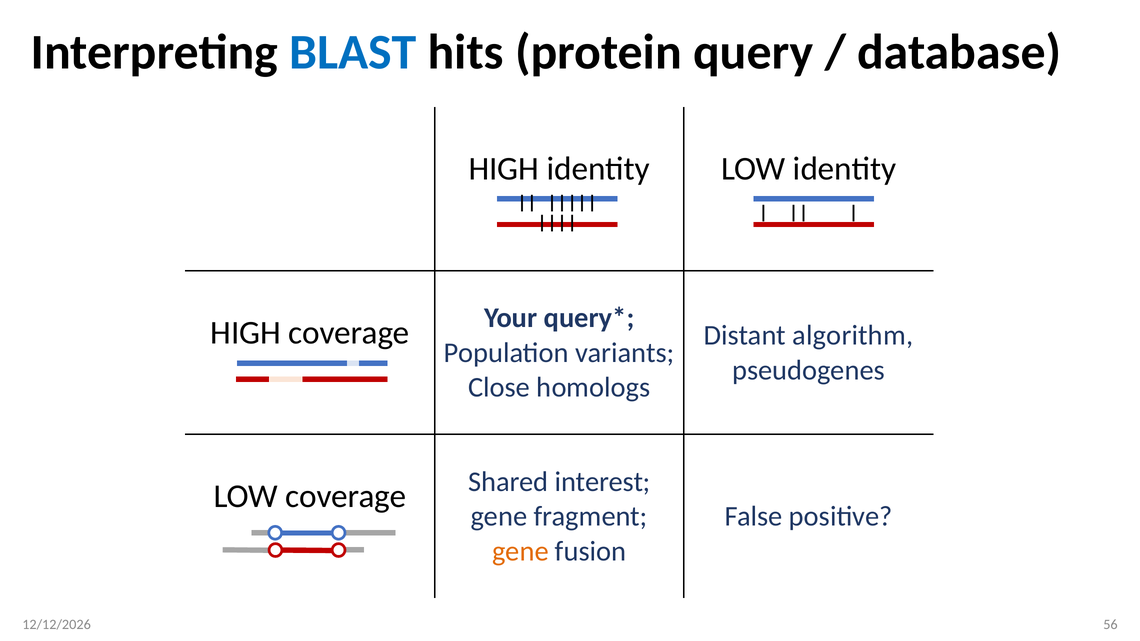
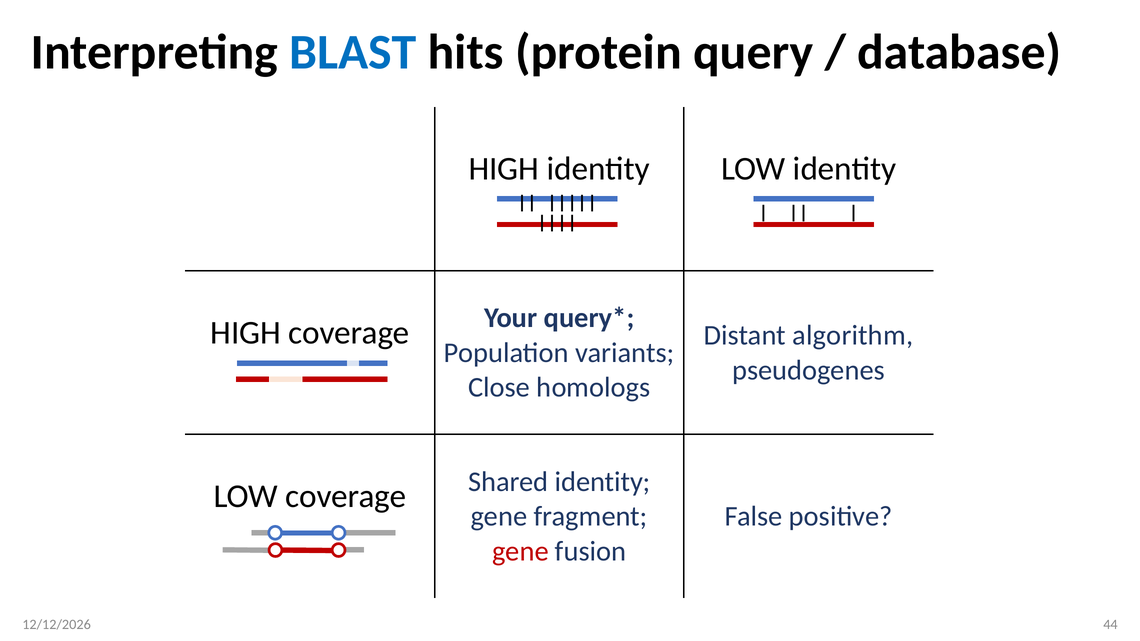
Shared interest: interest -> identity (603, 482)
gene colour: orange -> red (520, 552)
56: 56 -> 44 (1110, 625)
